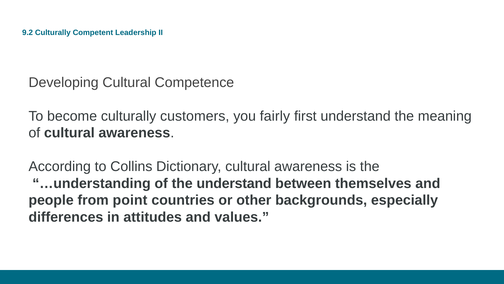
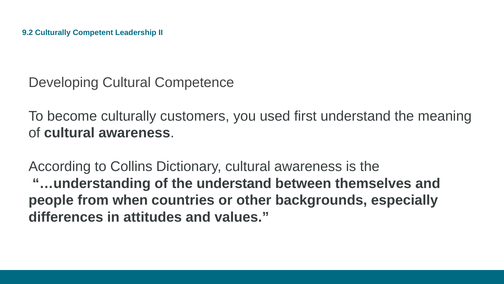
fairly: fairly -> used (275, 116)
point: point -> when (130, 200)
